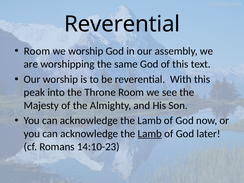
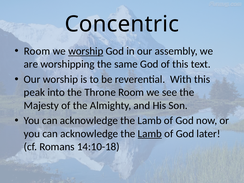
Reverential: Reverential -> Concentric (122, 24)
worship underline: none -> present (86, 51)
14:10-23: 14:10-23 -> 14:10-18 (98, 147)
